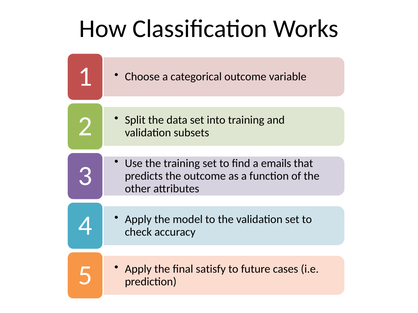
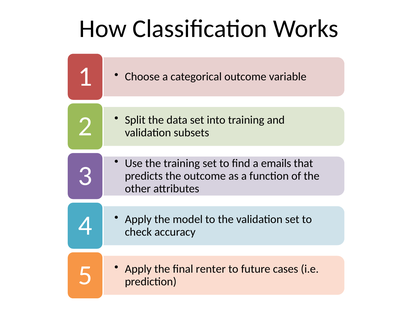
satisfy: satisfy -> renter (211, 269)
